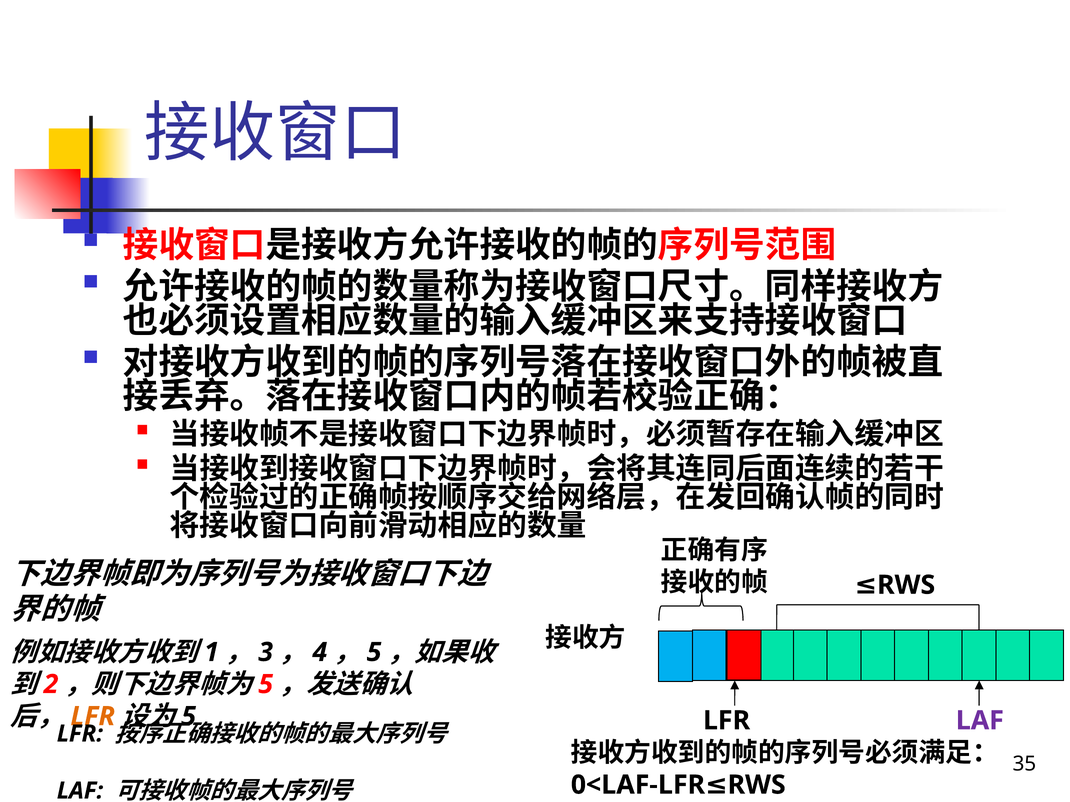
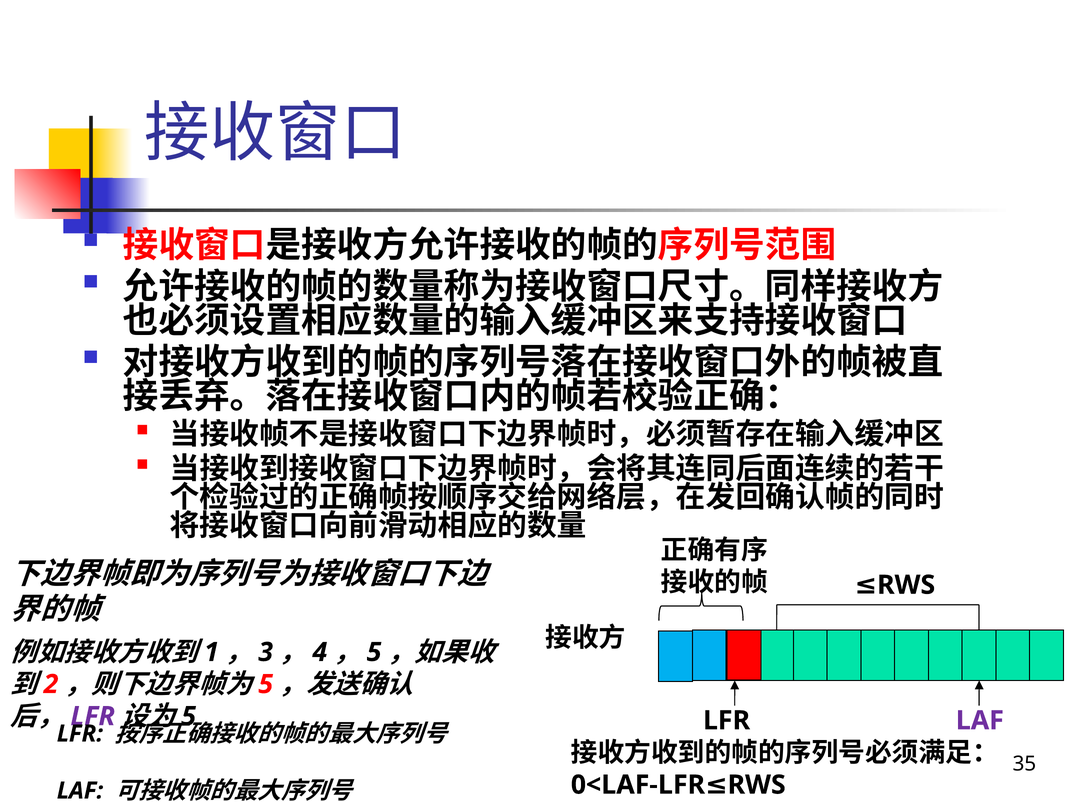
LFR colour: orange -> purple (93, 717)
